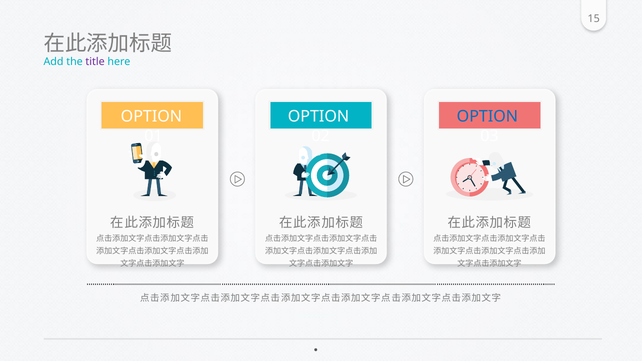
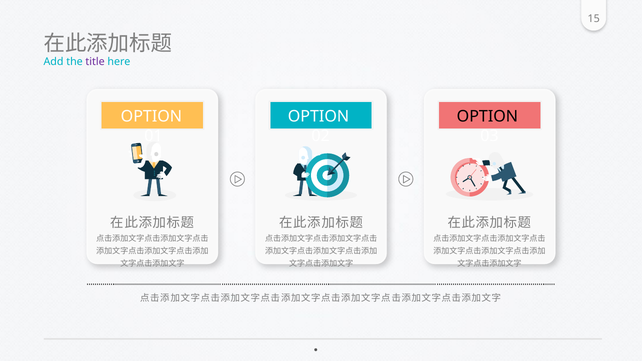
OPTION colour: blue -> black (487, 117)
